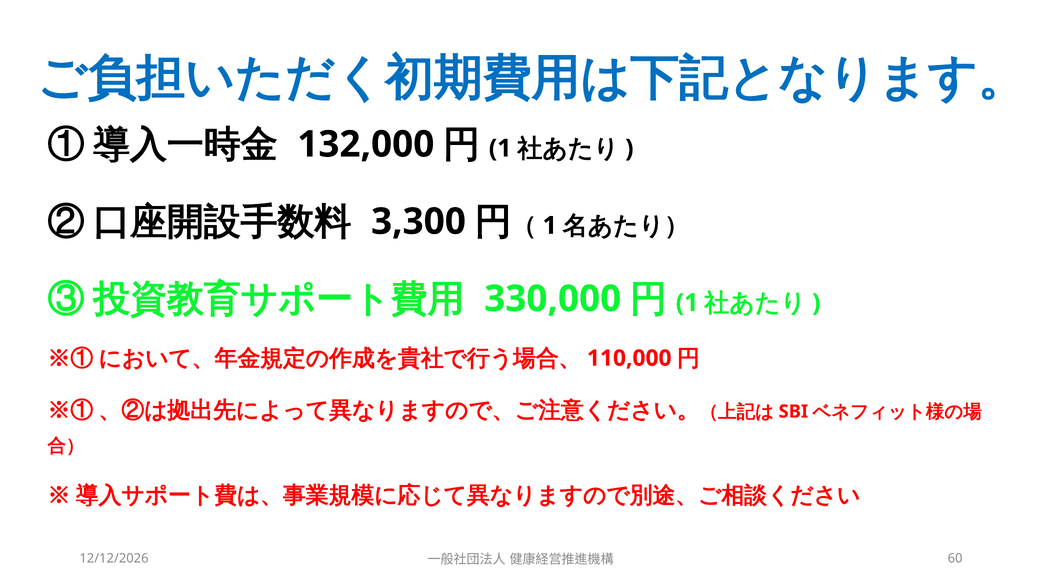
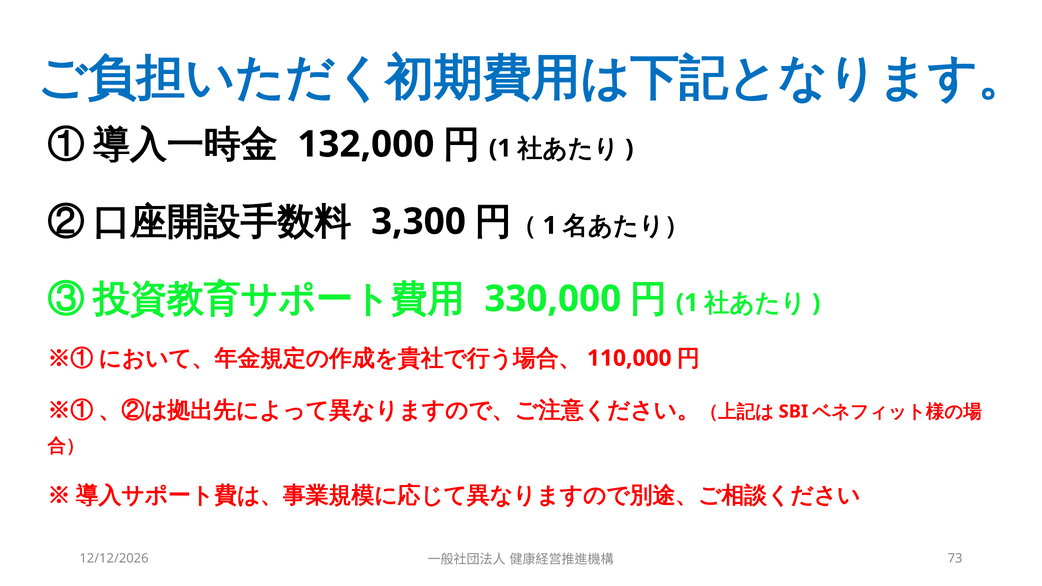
60: 60 -> 73 (955, 559)
